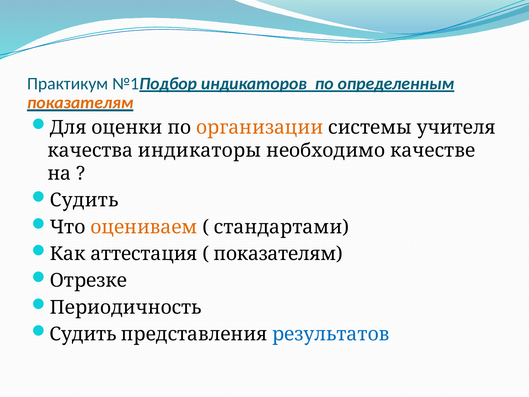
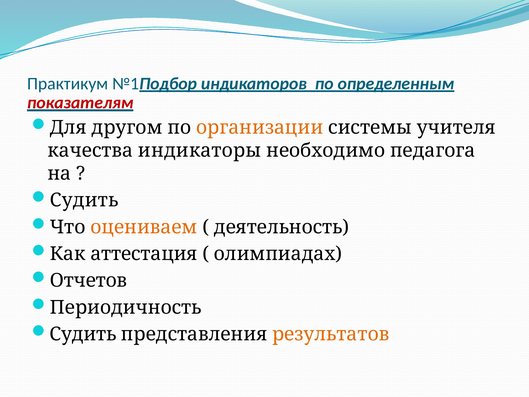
показателям colour: orange -> red (80, 103)
оценки: оценки -> другом (127, 127)
качестве: качестве -> педагога (433, 150)
стандартами: стандартами -> деятельность (282, 227)
показателям: показателям -> олимпиадах (278, 254)
Отрезке: Отрезке -> Отчетов (88, 280)
результатов colour: blue -> orange (331, 334)
